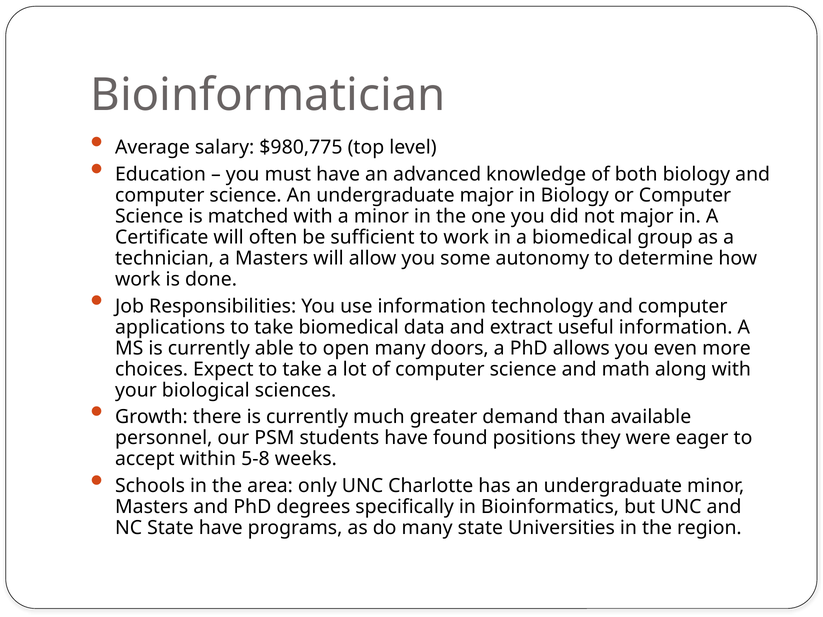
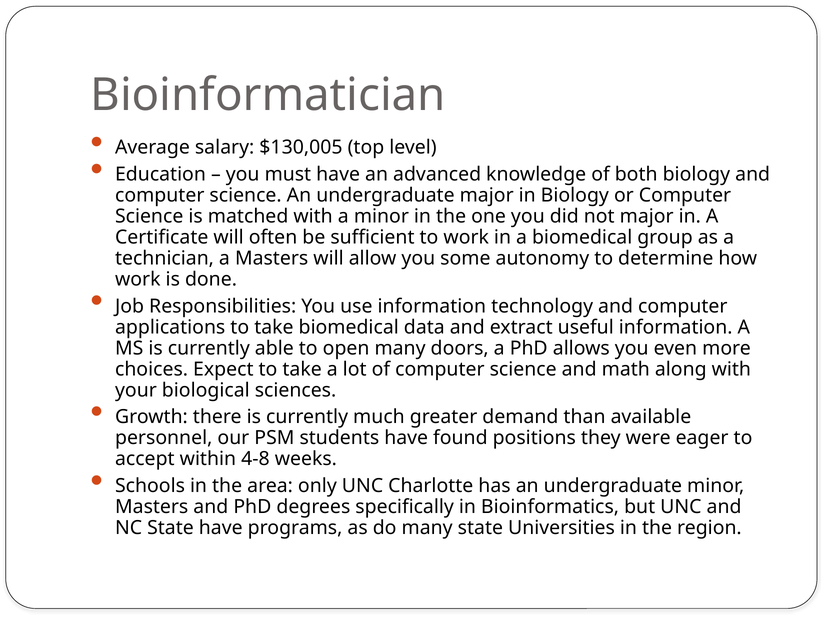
$980,775: $980,775 -> $130,005 (301, 147)
5-8: 5-8 -> 4-8 (255, 459)
